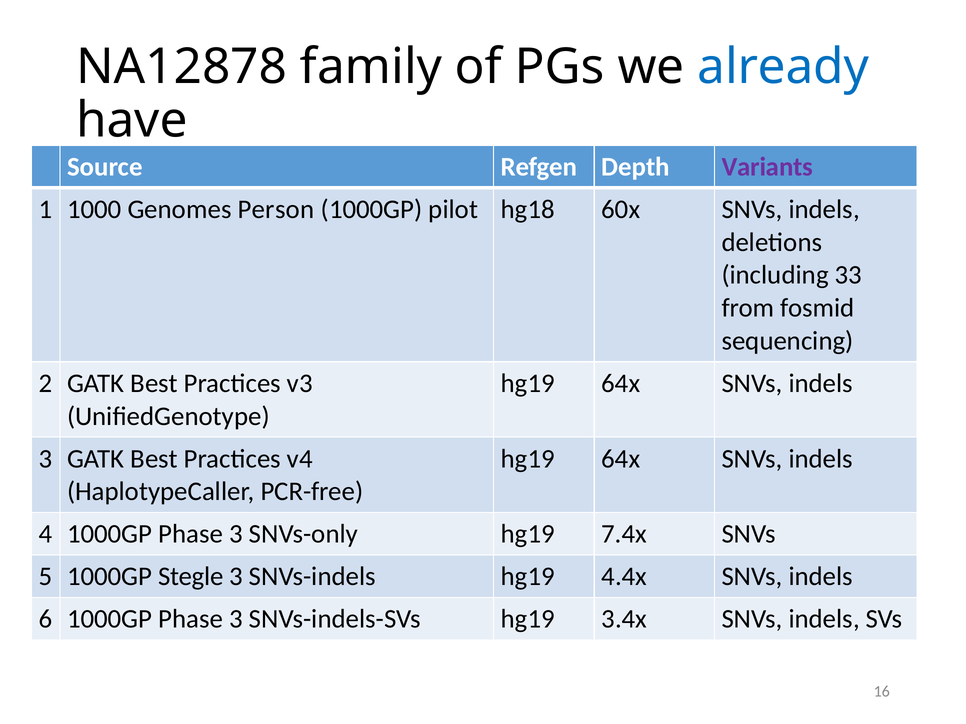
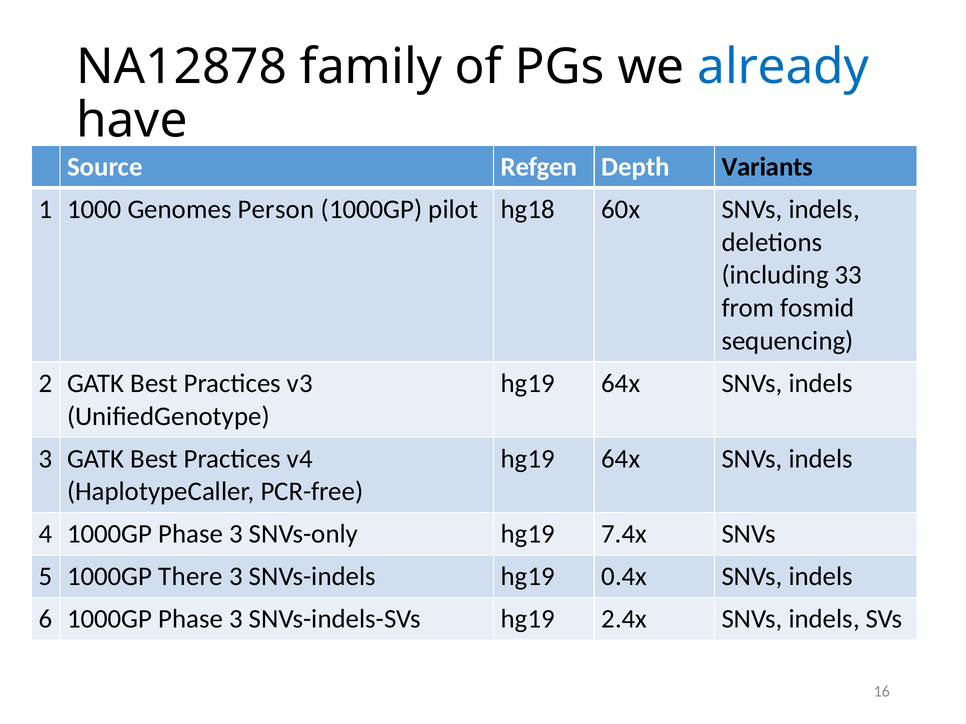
Variants colour: purple -> black (767, 167)
Stegle: Stegle -> There (191, 577)
4.4x: 4.4x -> 0.4x (624, 577)
3.4x: 3.4x -> 2.4x (624, 620)
